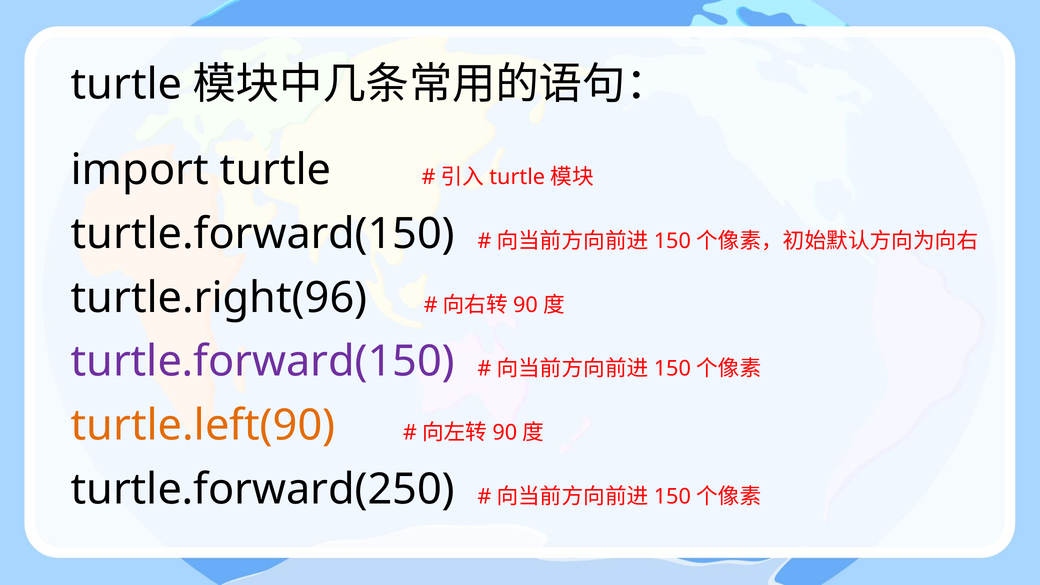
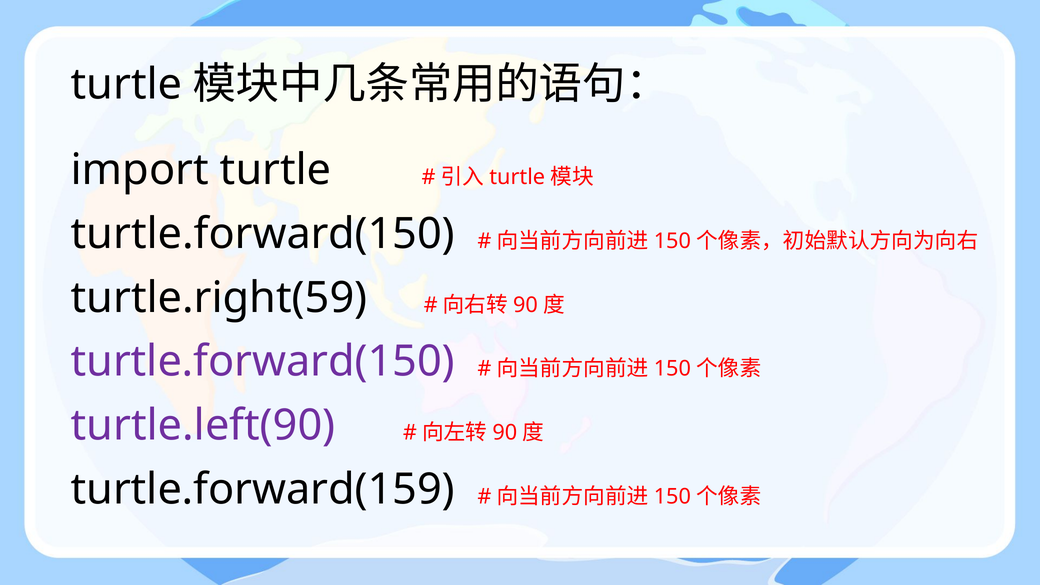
turtle.right(96: turtle.right(96 -> turtle.right(59 (219, 298)
turtle.left(90 colour: orange -> purple (203, 426)
turtle.forward(250: turtle.forward(250 -> turtle.forward(159 (263, 489)
